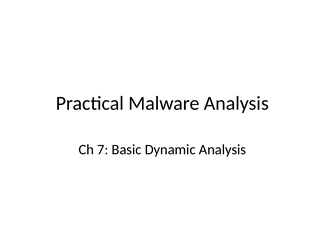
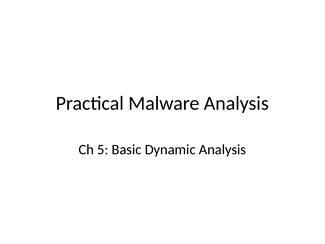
7: 7 -> 5 (103, 149)
